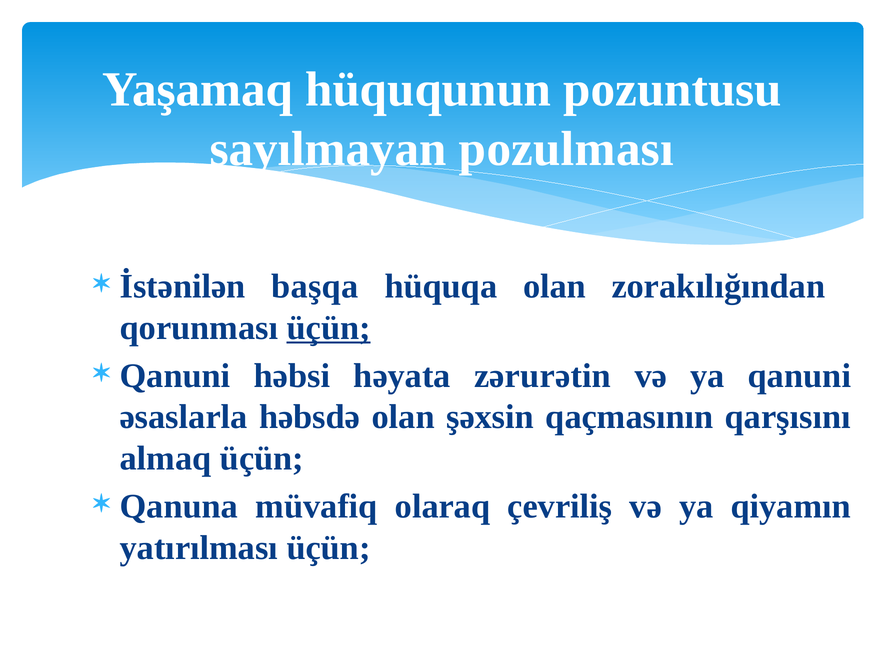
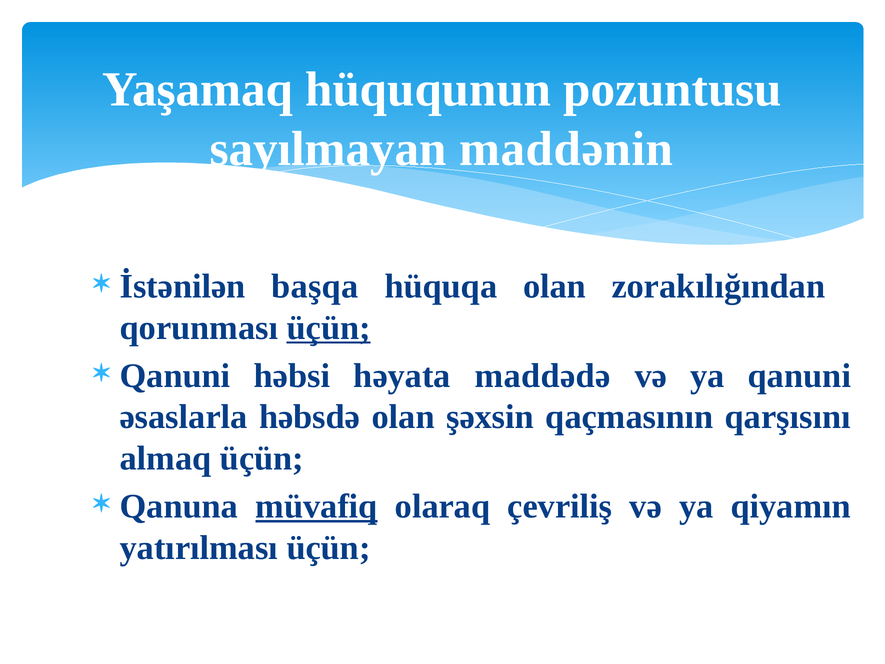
pozulması: pozulması -> maddənin (566, 149)
zərurətin: zərurətin -> maddədə (543, 376)
müvafiq underline: none -> present (317, 506)
